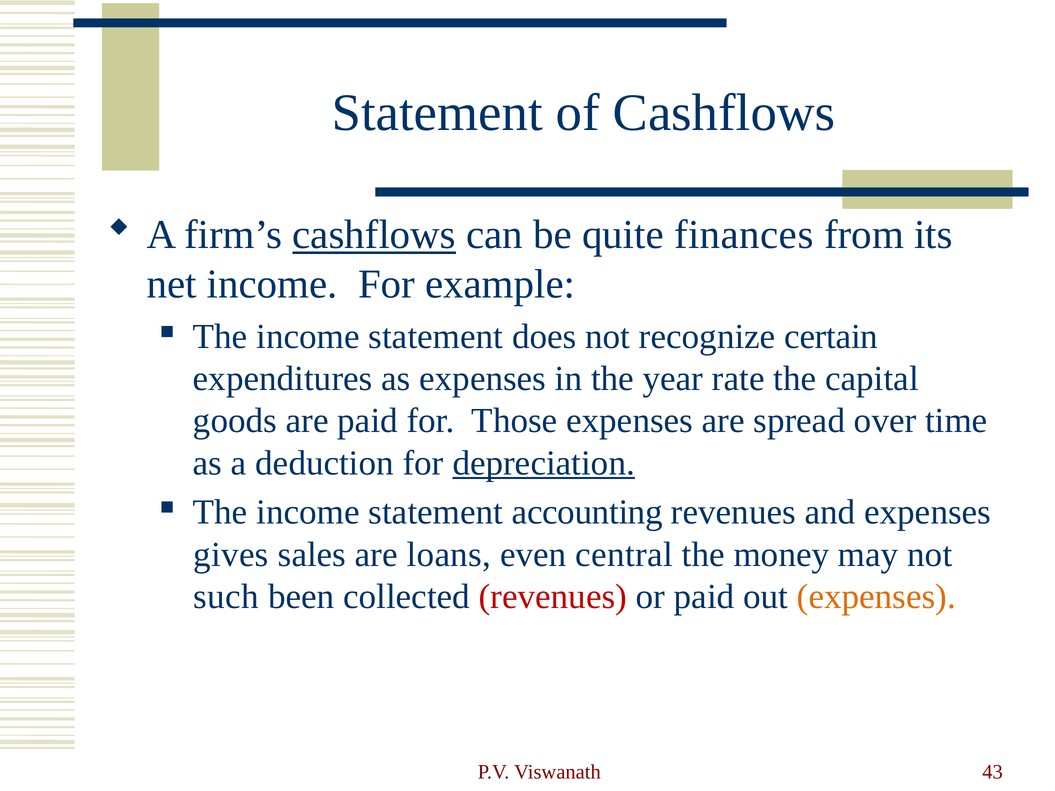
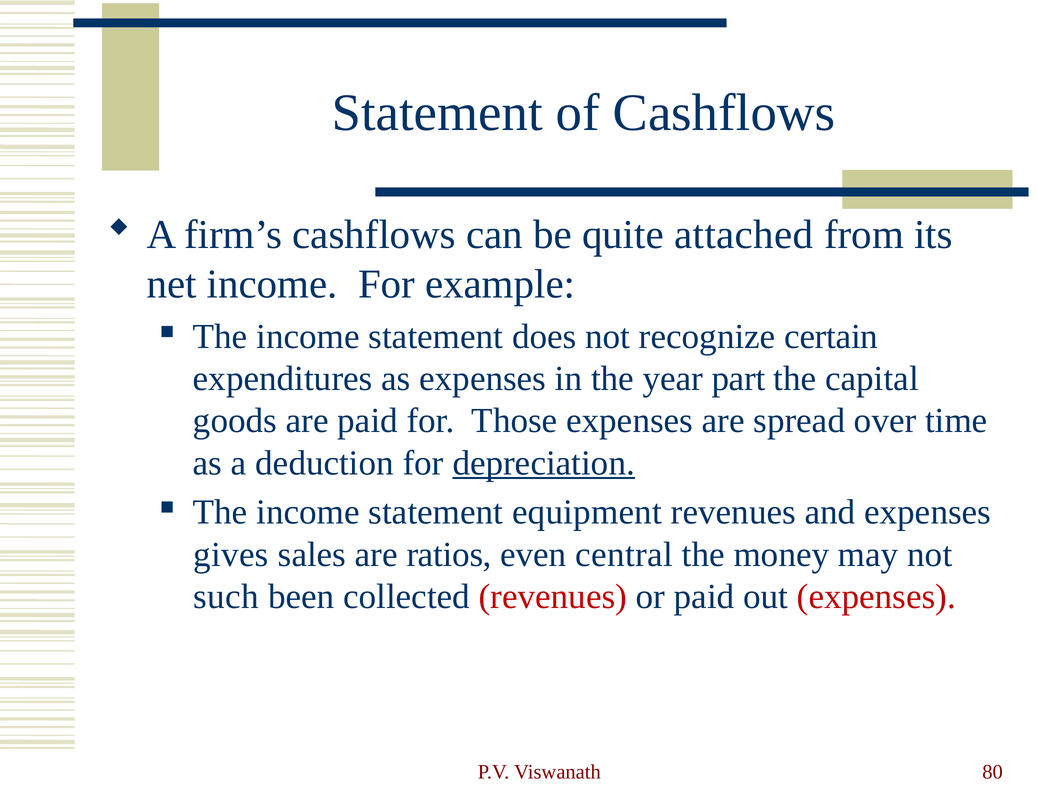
cashflows underline: present -> none (374, 235)
finances: finances -> attached (744, 235)
rate: rate -> part (738, 379)
accounting: accounting -> equipment (587, 512)
loans: loans -> ratios (449, 555)
expenses colour: orange -> red (876, 597)
43: 43 -> 80 (993, 772)
